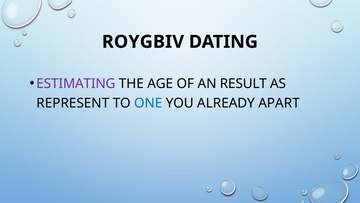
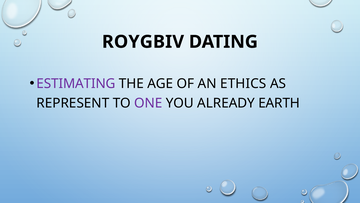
RESULT: RESULT -> ETHICS (243, 84)
ONE colour: blue -> purple (148, 103)
APART: APART -> EARTH (279, 103)
